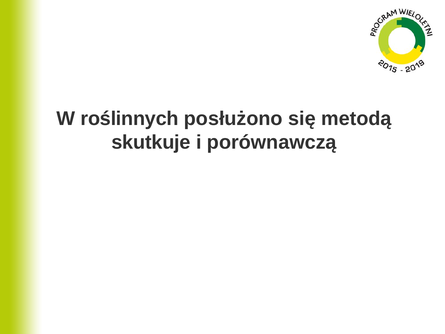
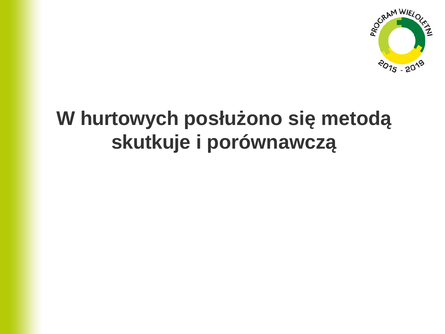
roślinnych: roślinnych -> hurtowych (130, 119)
